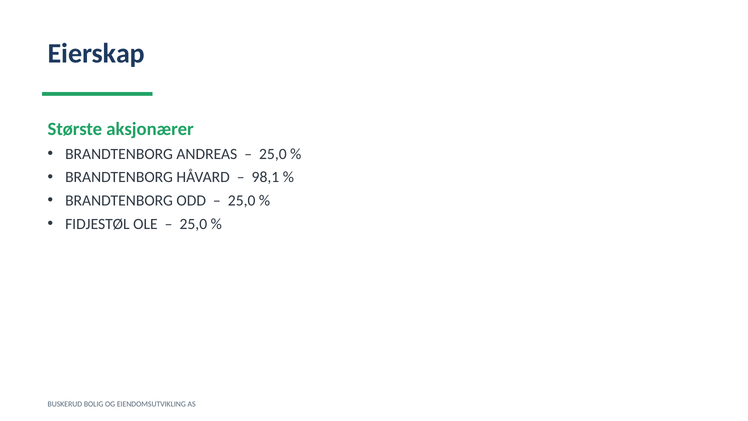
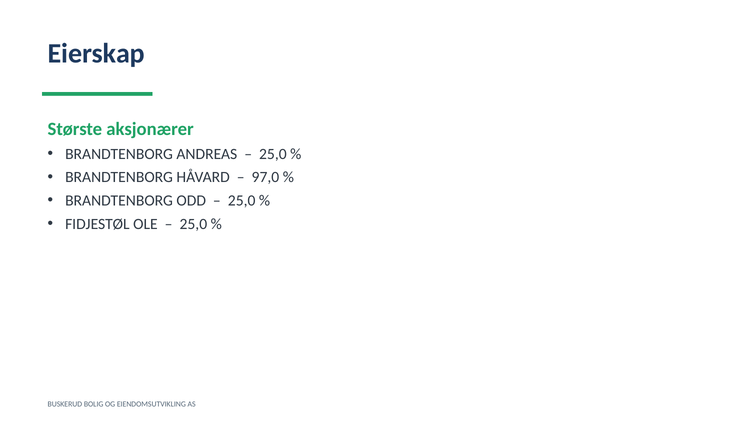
98,1: 98,1 -> 97,0 (265, 177)
